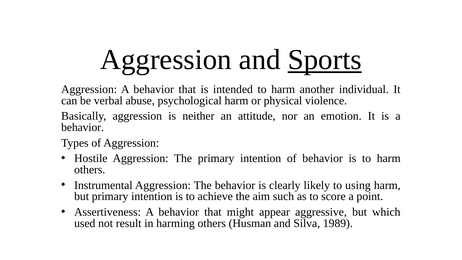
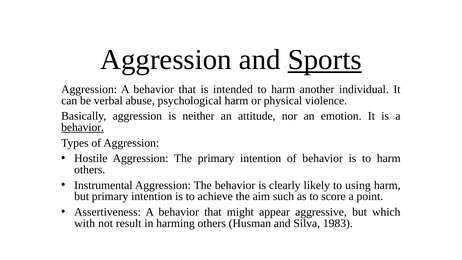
behavior underline: none -> present (83, 127)
used: used -> with (85, 223)
1989: 1989 -> 1983 (338, 223)
